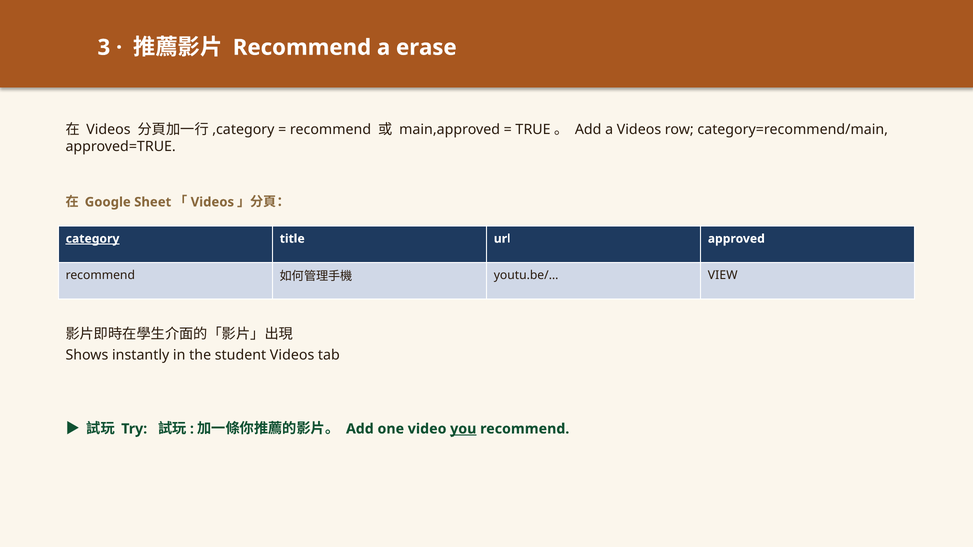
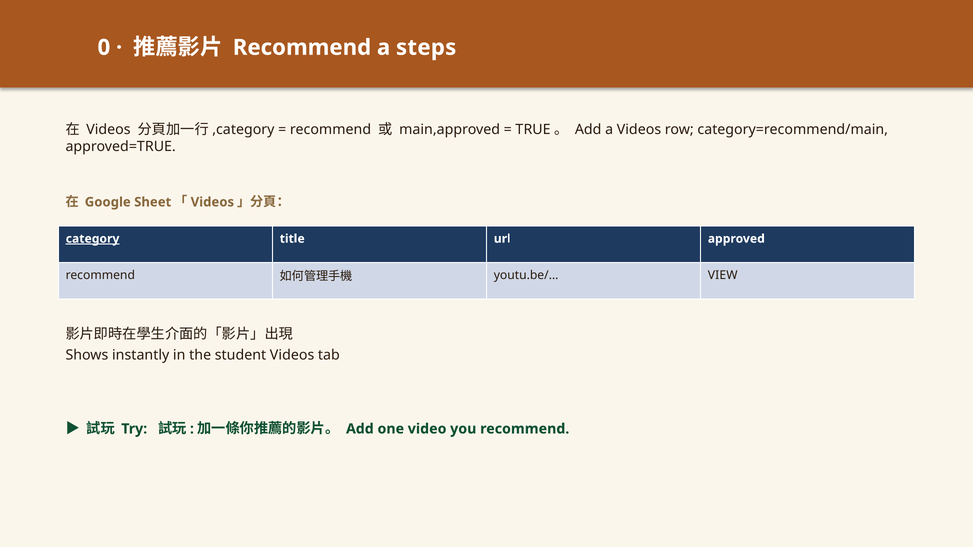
3: 3 -> 0 (104, 47)
erase: erase -> steps (426, 47)
you underline: present -> none (463, 429)
